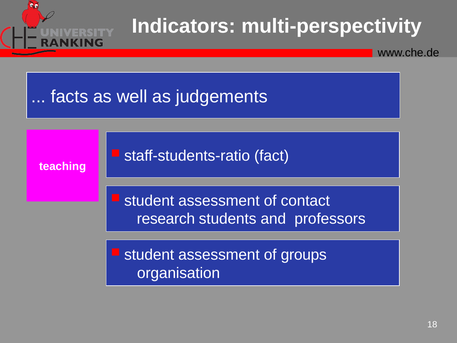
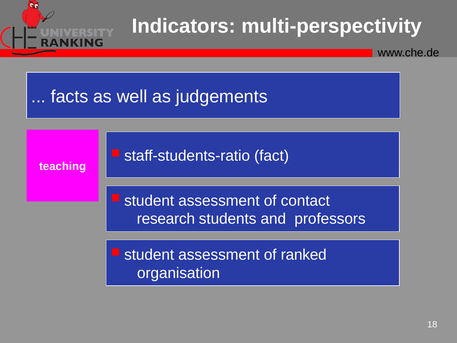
groups: groups -> ranked (304, 255)
